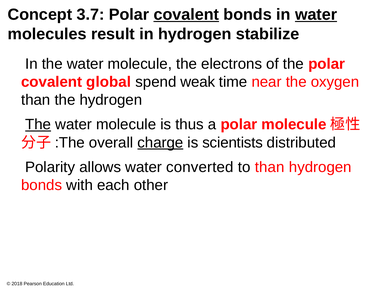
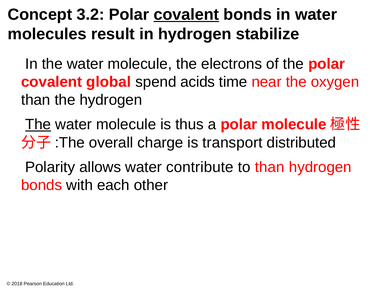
3.7: 3.7 -> 3.2 (90, 15)
water underline: present -> none (316, 15)
weak: weak -> acids (198, 82)
charge underline: present -> none (160, 143)
scientists: scientists -> transport (232, 143)
converted: converted -> contribute (200, 167)
